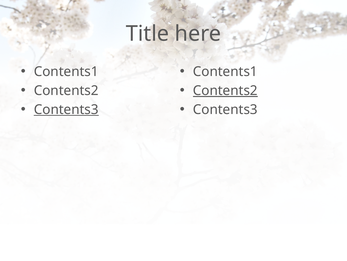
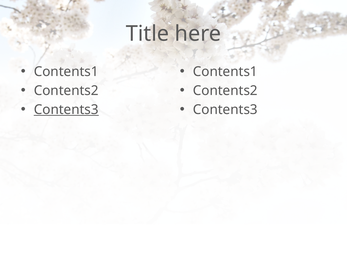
Contents2 underline: present -> none (225, 90)
